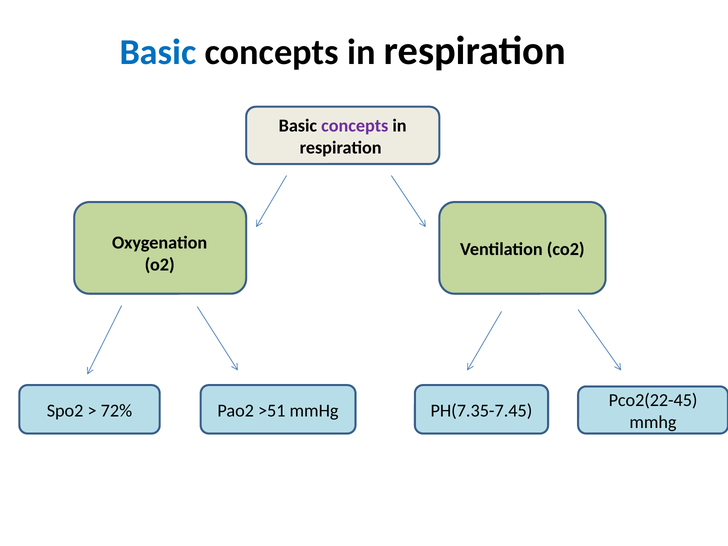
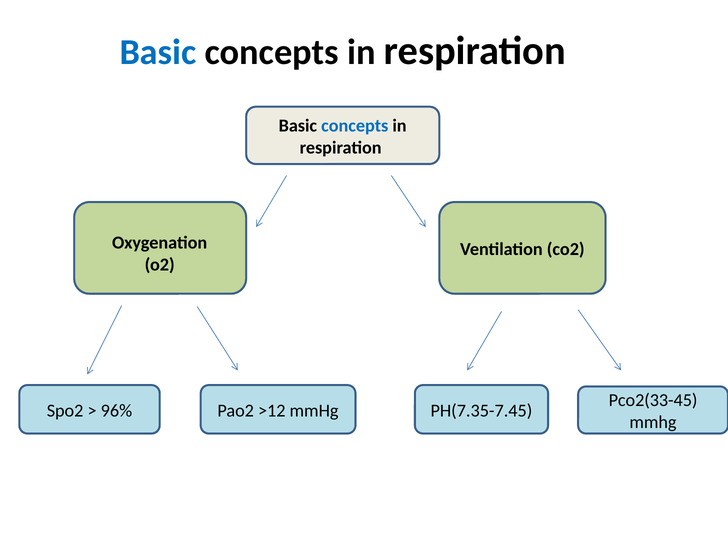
concepts colour: purple -> blue (355, 126)
Pco2(22-45: Pco2(22-45 -> Pco2(33-45 (653, 400)
72%: 72% -> 96% (116, 411)
>51: >51 -> >12 (272, 411)
